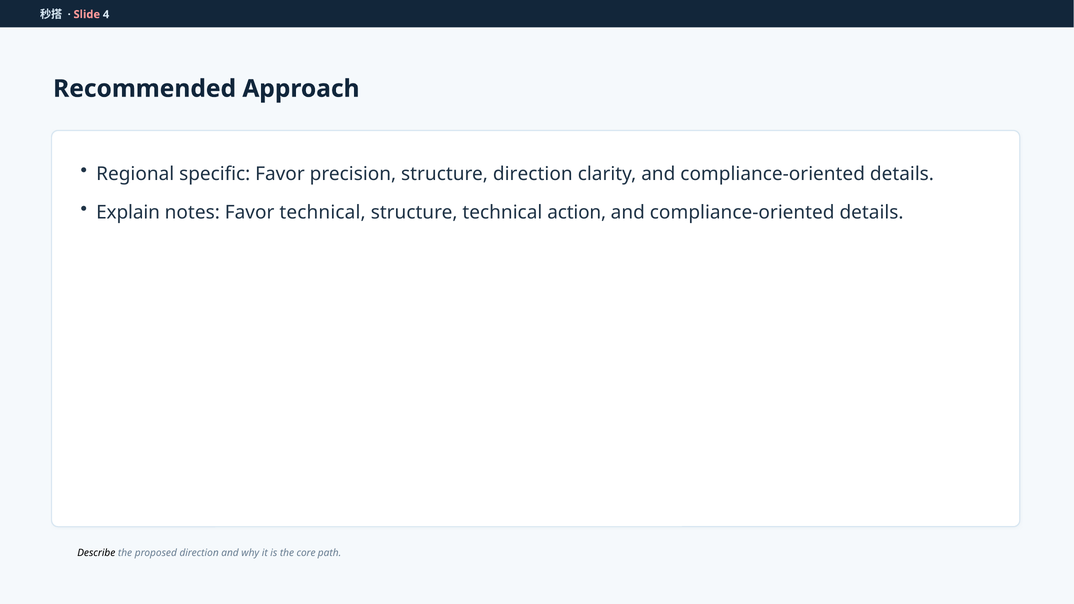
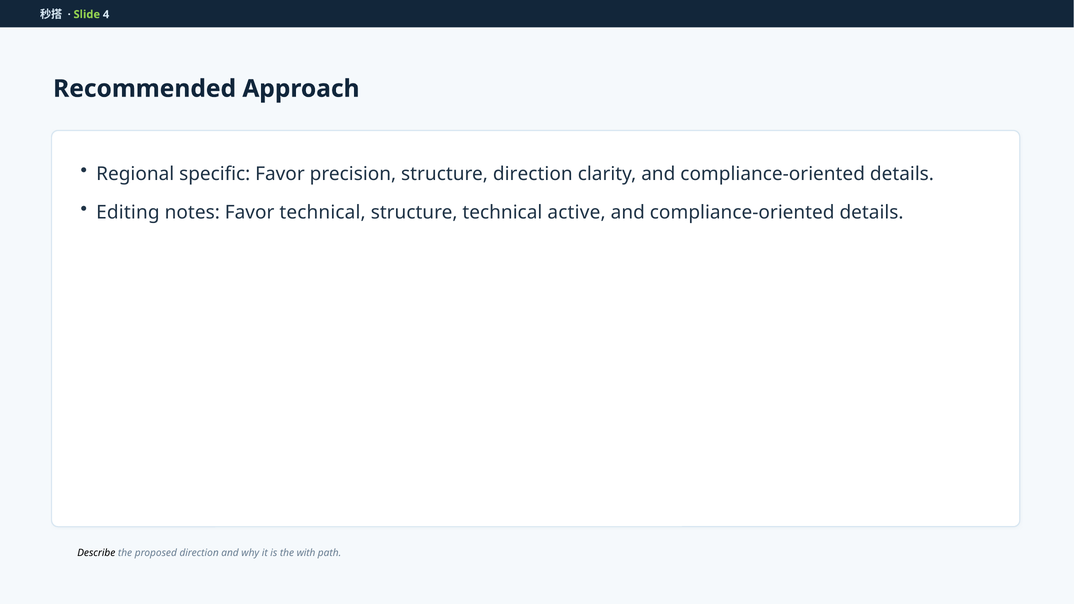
Slide colour: pink -> light green (87, 14)
Explain: Explain -> Editing (128, 212)
action: action -> active (577, 212)
core: core -> with (306, 553)
